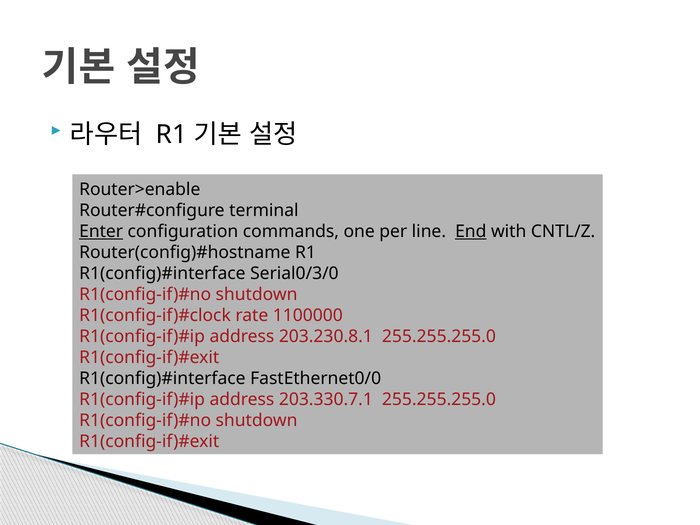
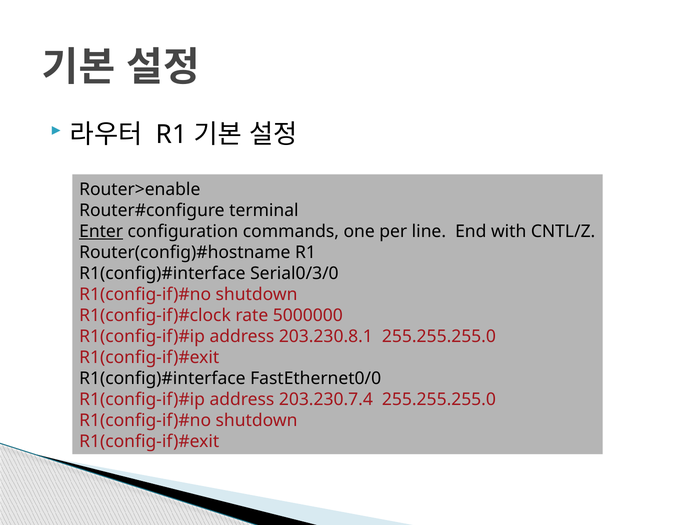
End underline: present -> none (471, 231)
1100000: 1100000 -> 5000000 (308, 315)
203.330.7.1: 203.330.7.1 -> 203.230.7.4 (326, 399)
